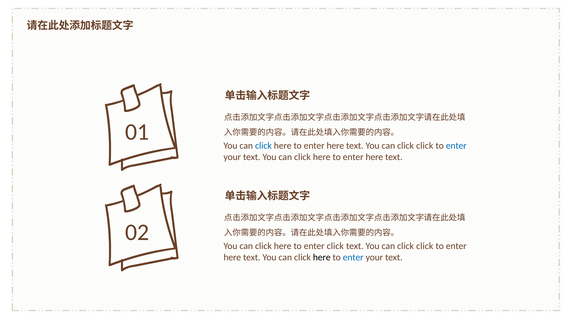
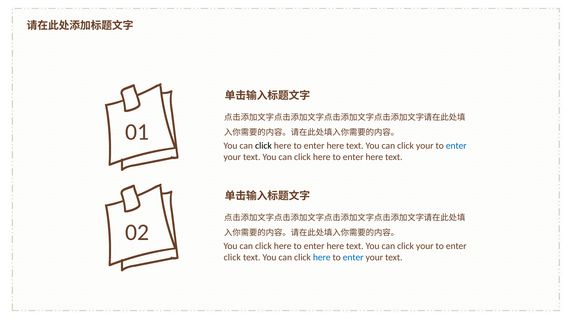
click colour: blue -> black (263, 146)
click: click -> your (425, 146)
click: click -> here (335, 247)
click: click -> your (425, 247)
here: here -> click (232, 258)
here colour: black -> blue (322, 258)
